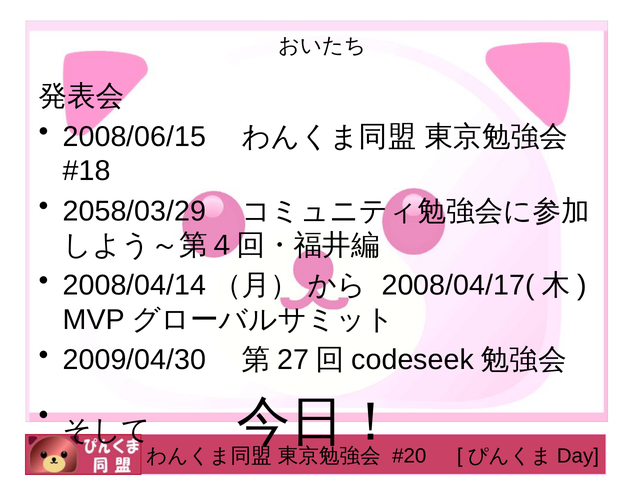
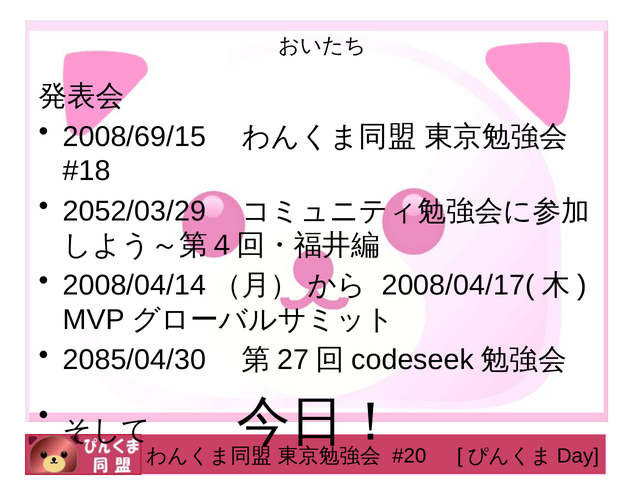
2008/06/15: 2008/06/15 -> 2008/69/15 (134, 137)
2058/03/29: 2058/03/29 -> 2052/03/29 (134, 211)
2009/04/30: 2009/04/30 -> 2085/04/30 (134, 360)
